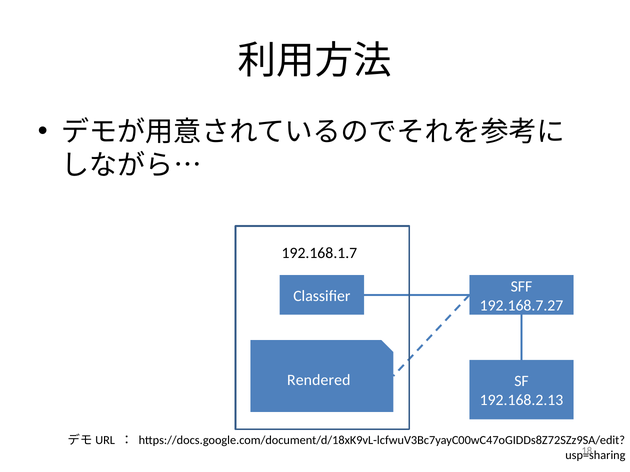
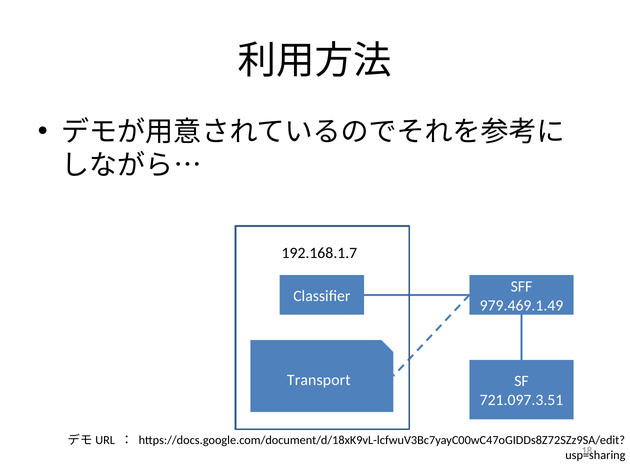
192.168.7.27: 192.168.7.27 -> 979.469.1.49 (521, 306)
Rendered: Rendered -> Transport (319, 380)
192.168.2.13: 192.168.2.13 -> 721.097.3.51 (521, 401)
